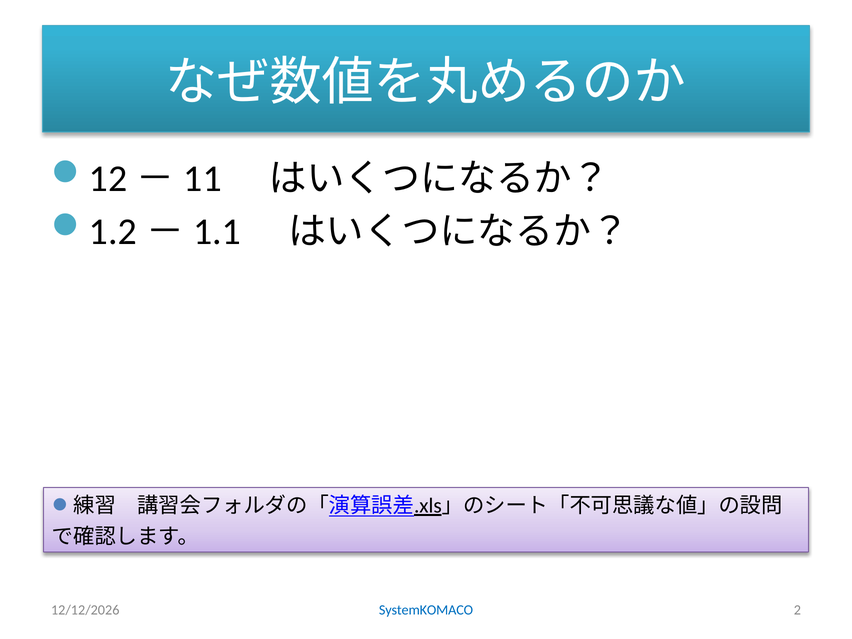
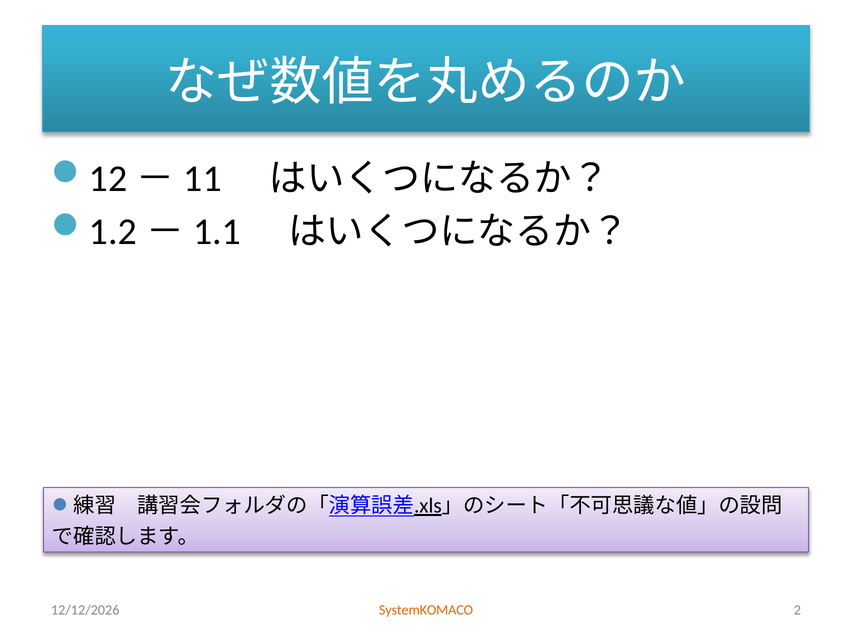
SystemKOMACO colour: blue -> orange (426, 610)
